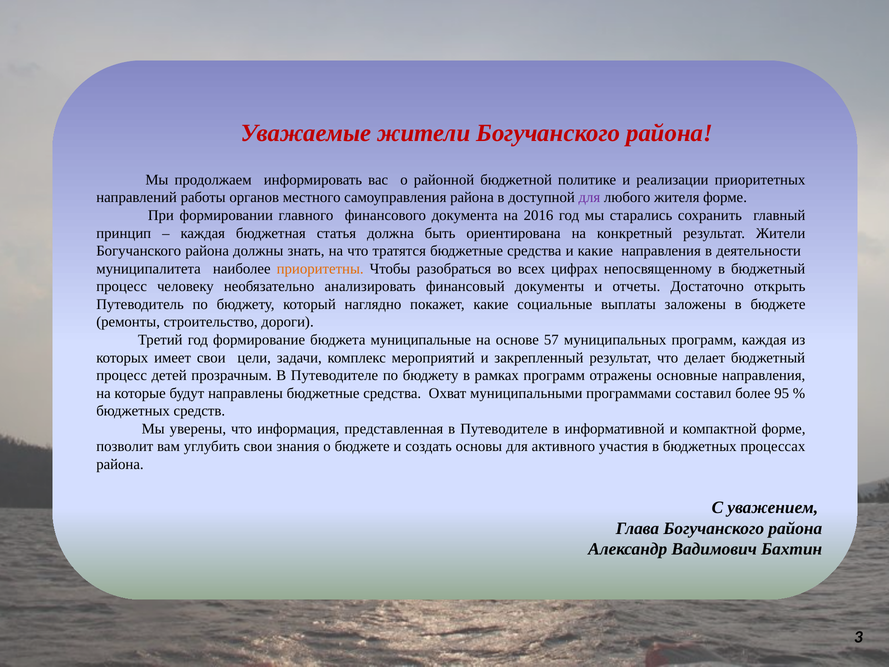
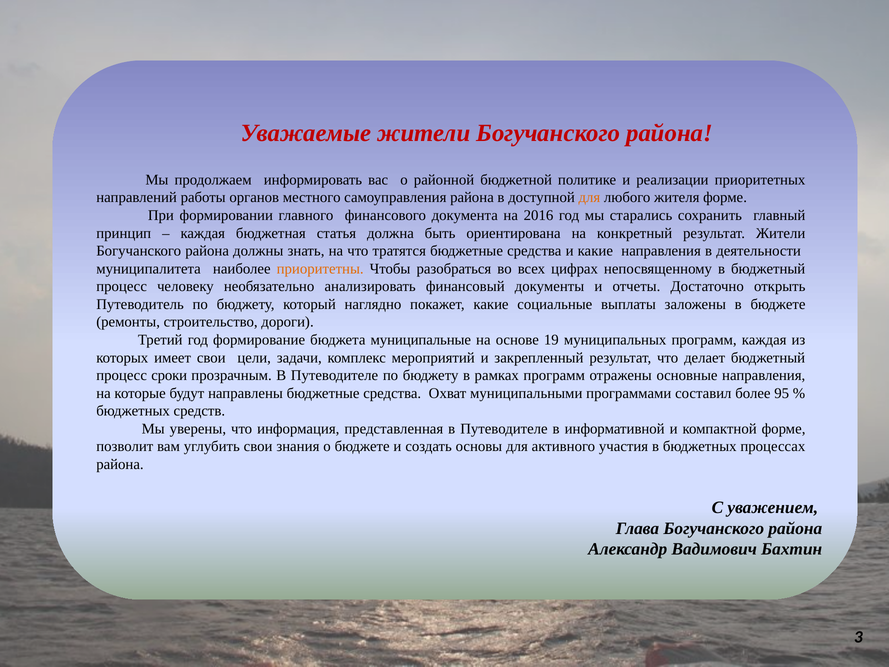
для colour: purple -> orange (589, 198)
57: 57 -> 19 (551, 340)
детей: детей -> сроки (169, 375)
